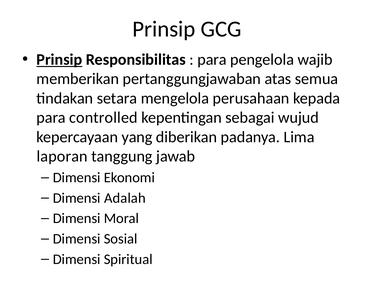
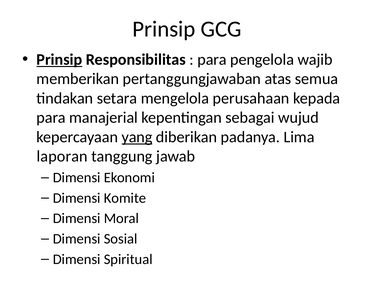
controlled: controlled -> manajerial (104, 117)
yang underline: none -> present (137, 137)
Adalah: Adalah -> Komite (125, 198)
